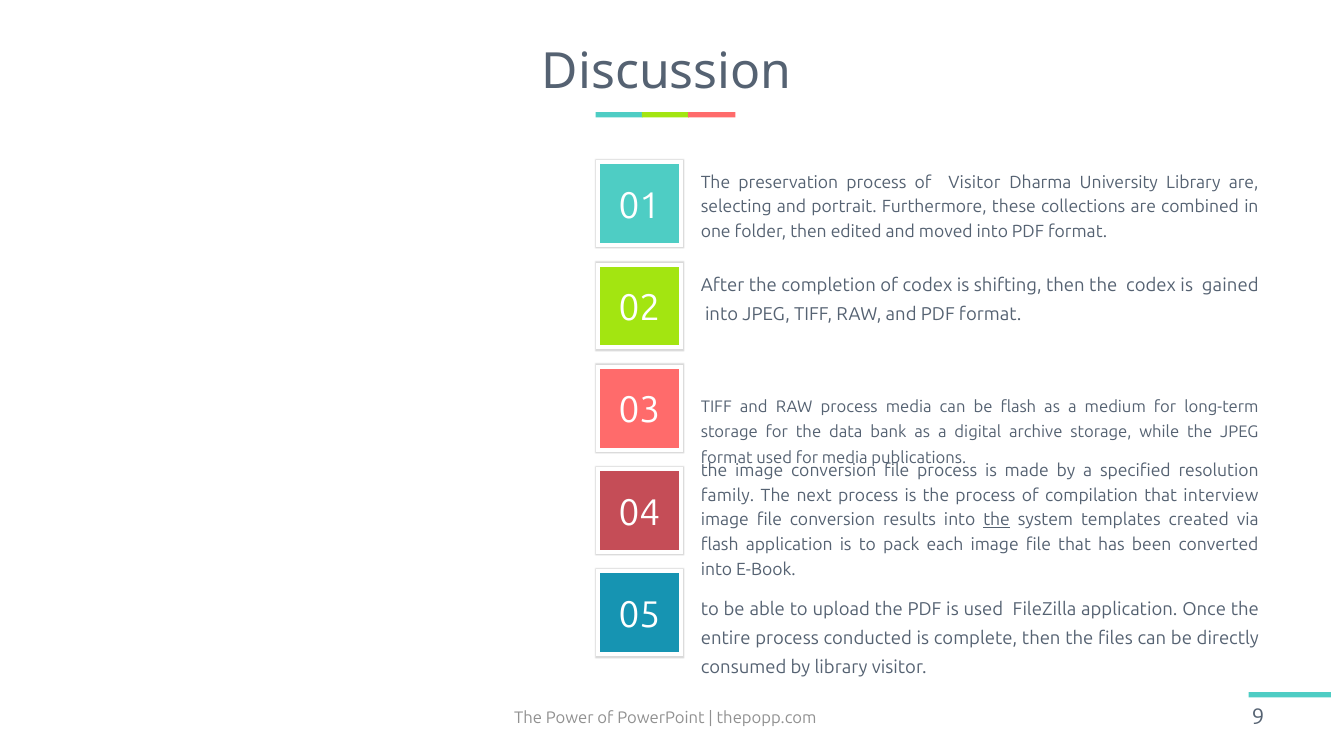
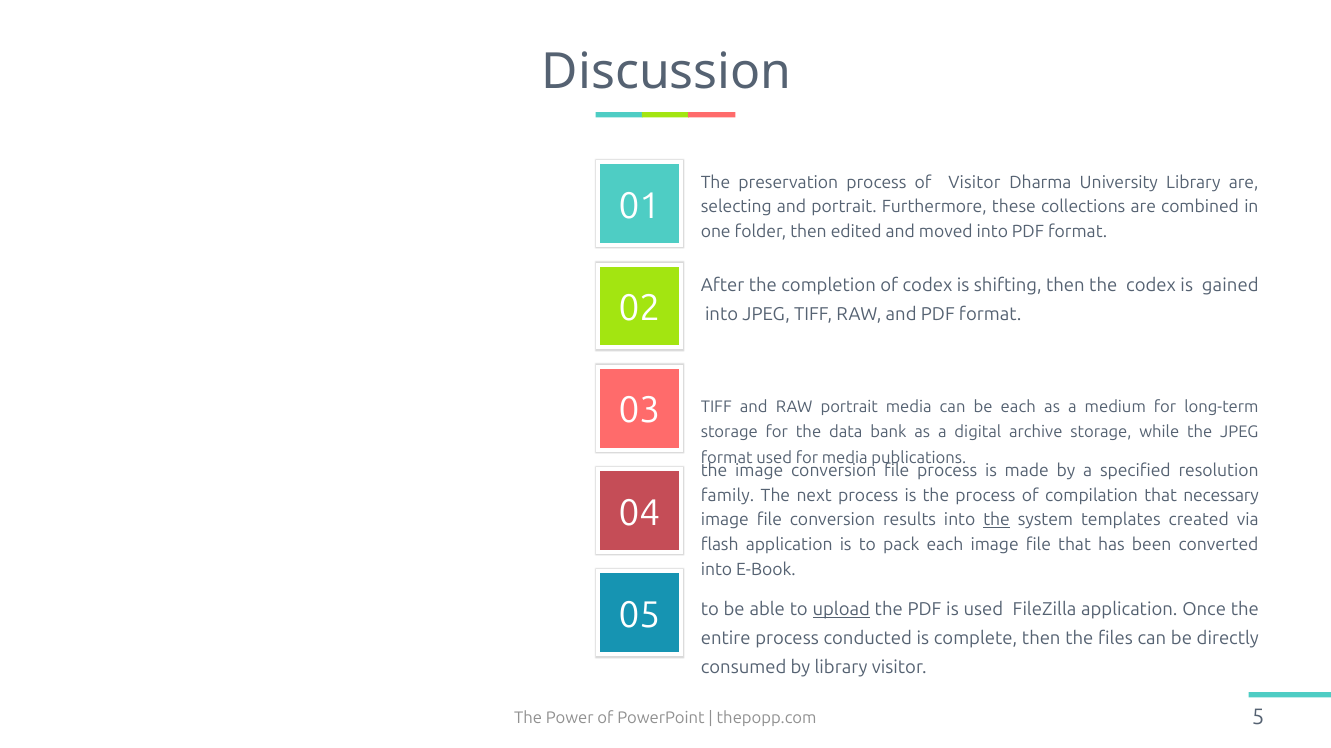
RAW process: process -> portrait (849, 407)
be flash: flash -> each (1018, 407)
interview: interview -> necessary (1221, 496)
upload underline: none -> present (841, 610)
9: 9 -> 5 (1258, 718)
